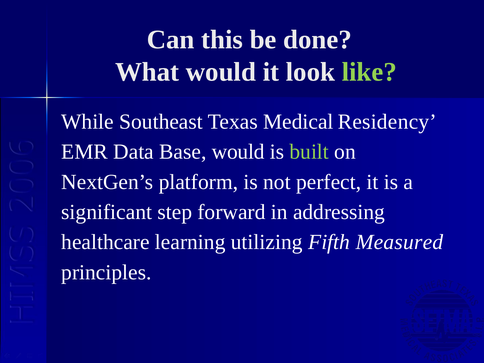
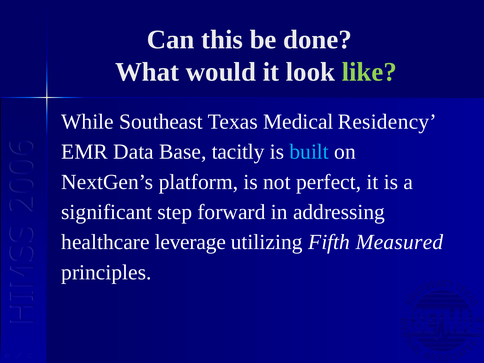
Base would: would -> tacitly (238, 152)
built colour: light green -> light blue (309, 152)
learning: learning -> leverage (190, 242)
